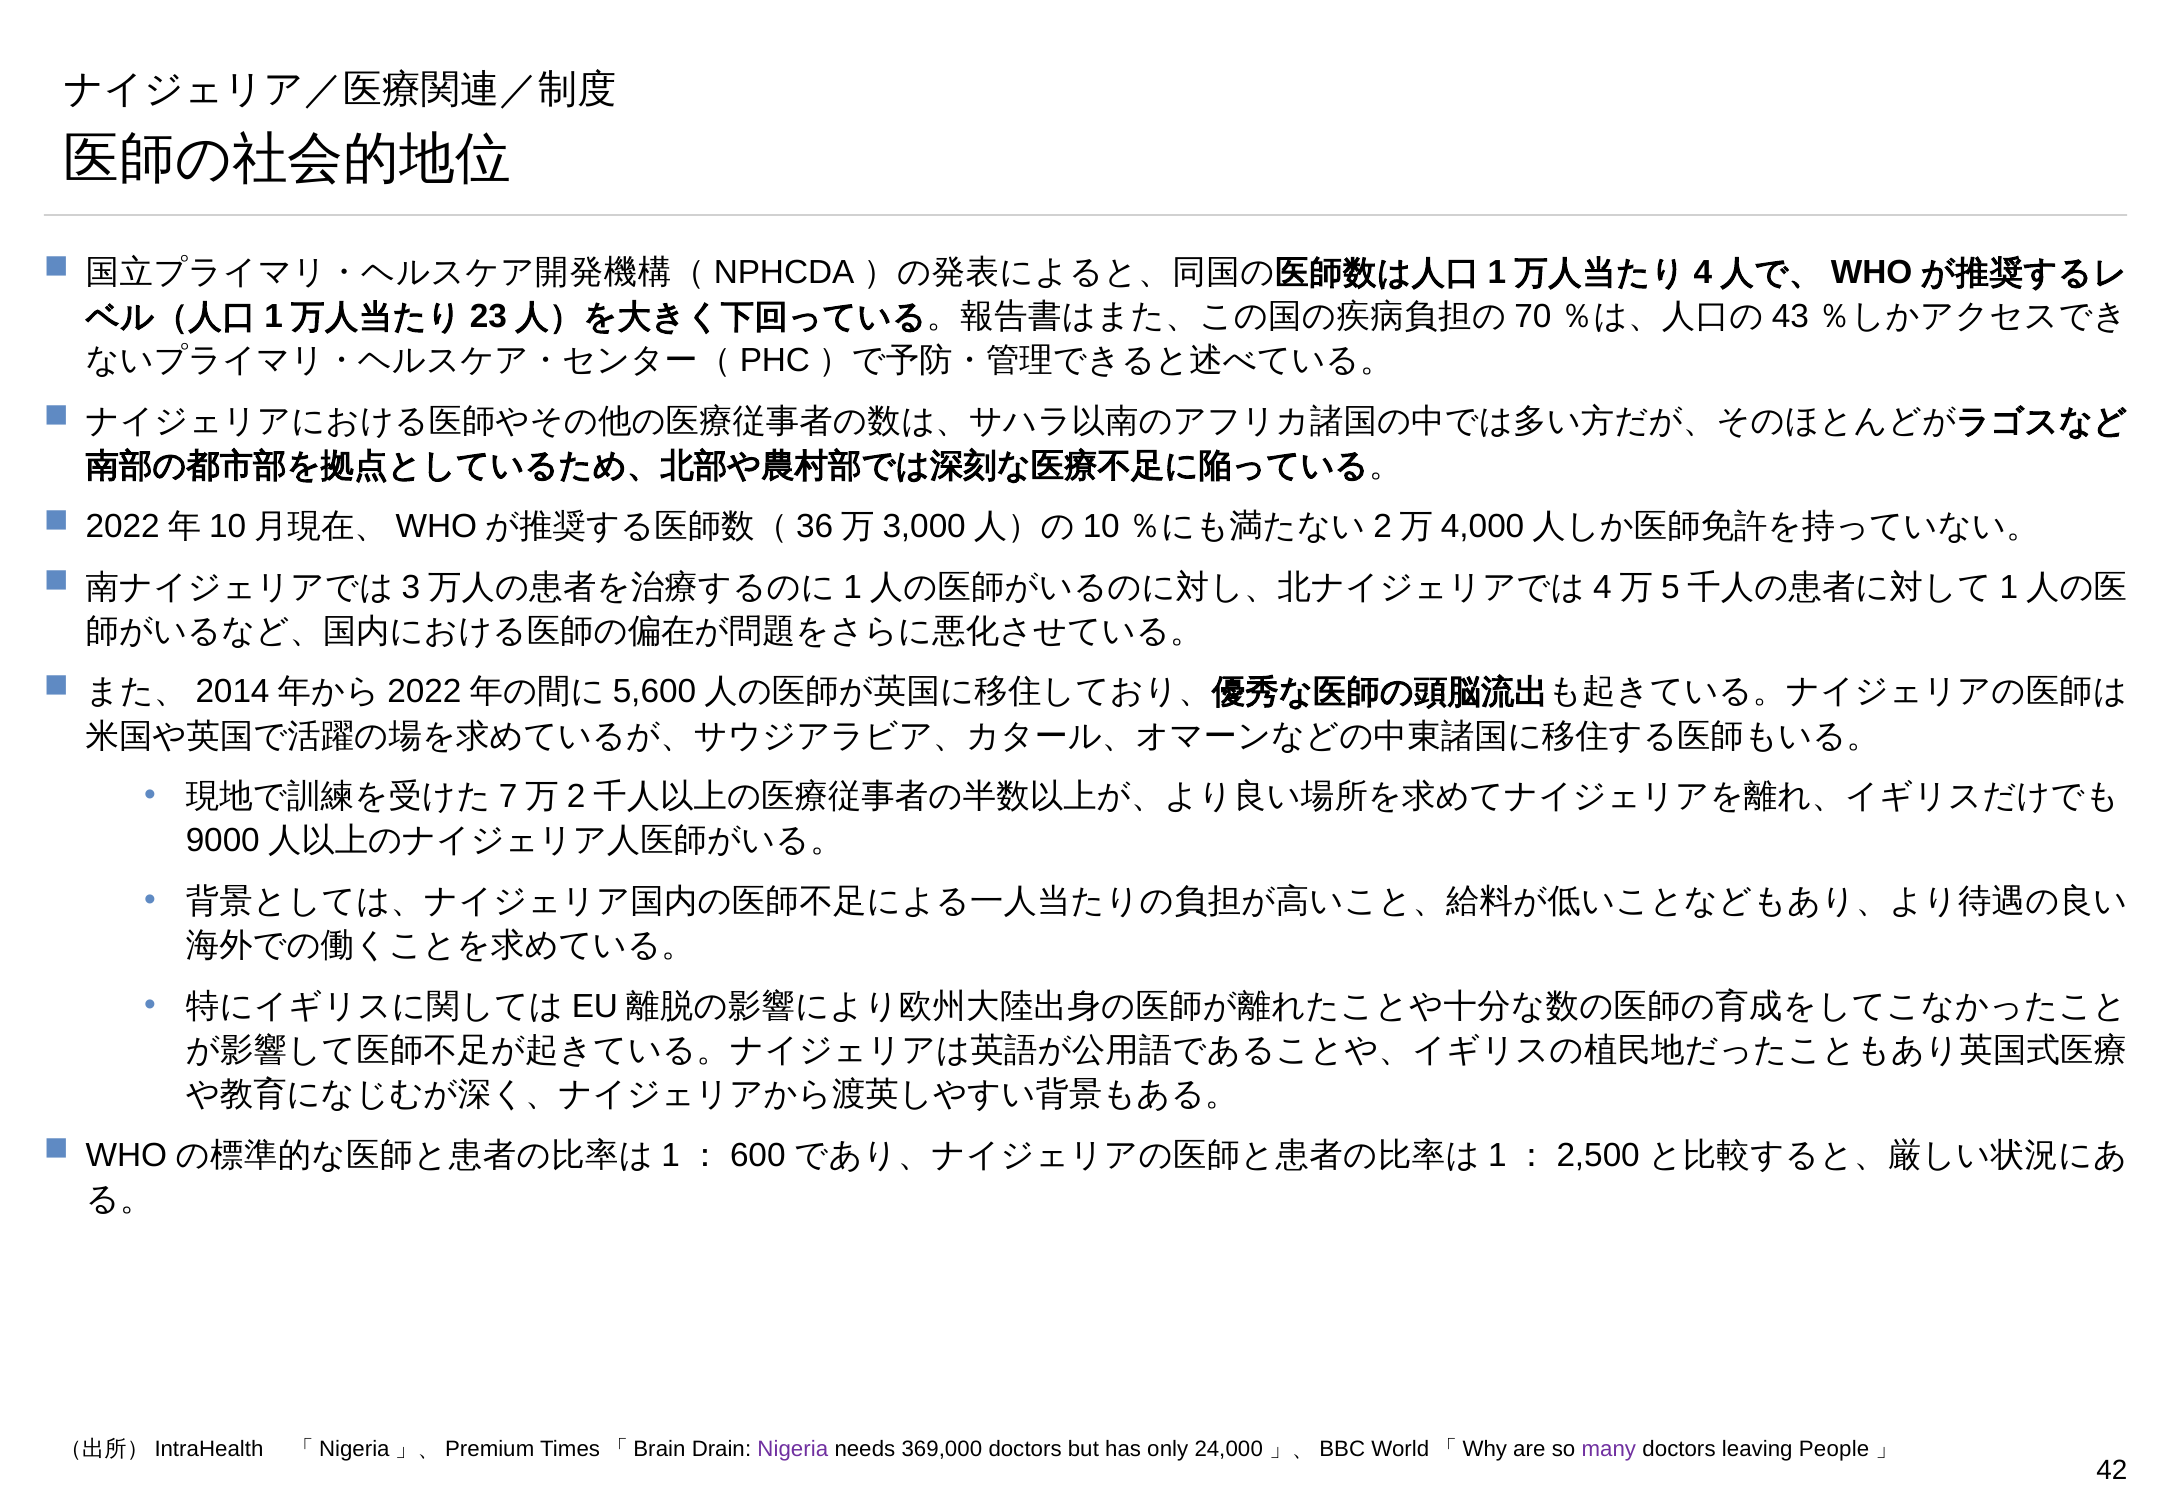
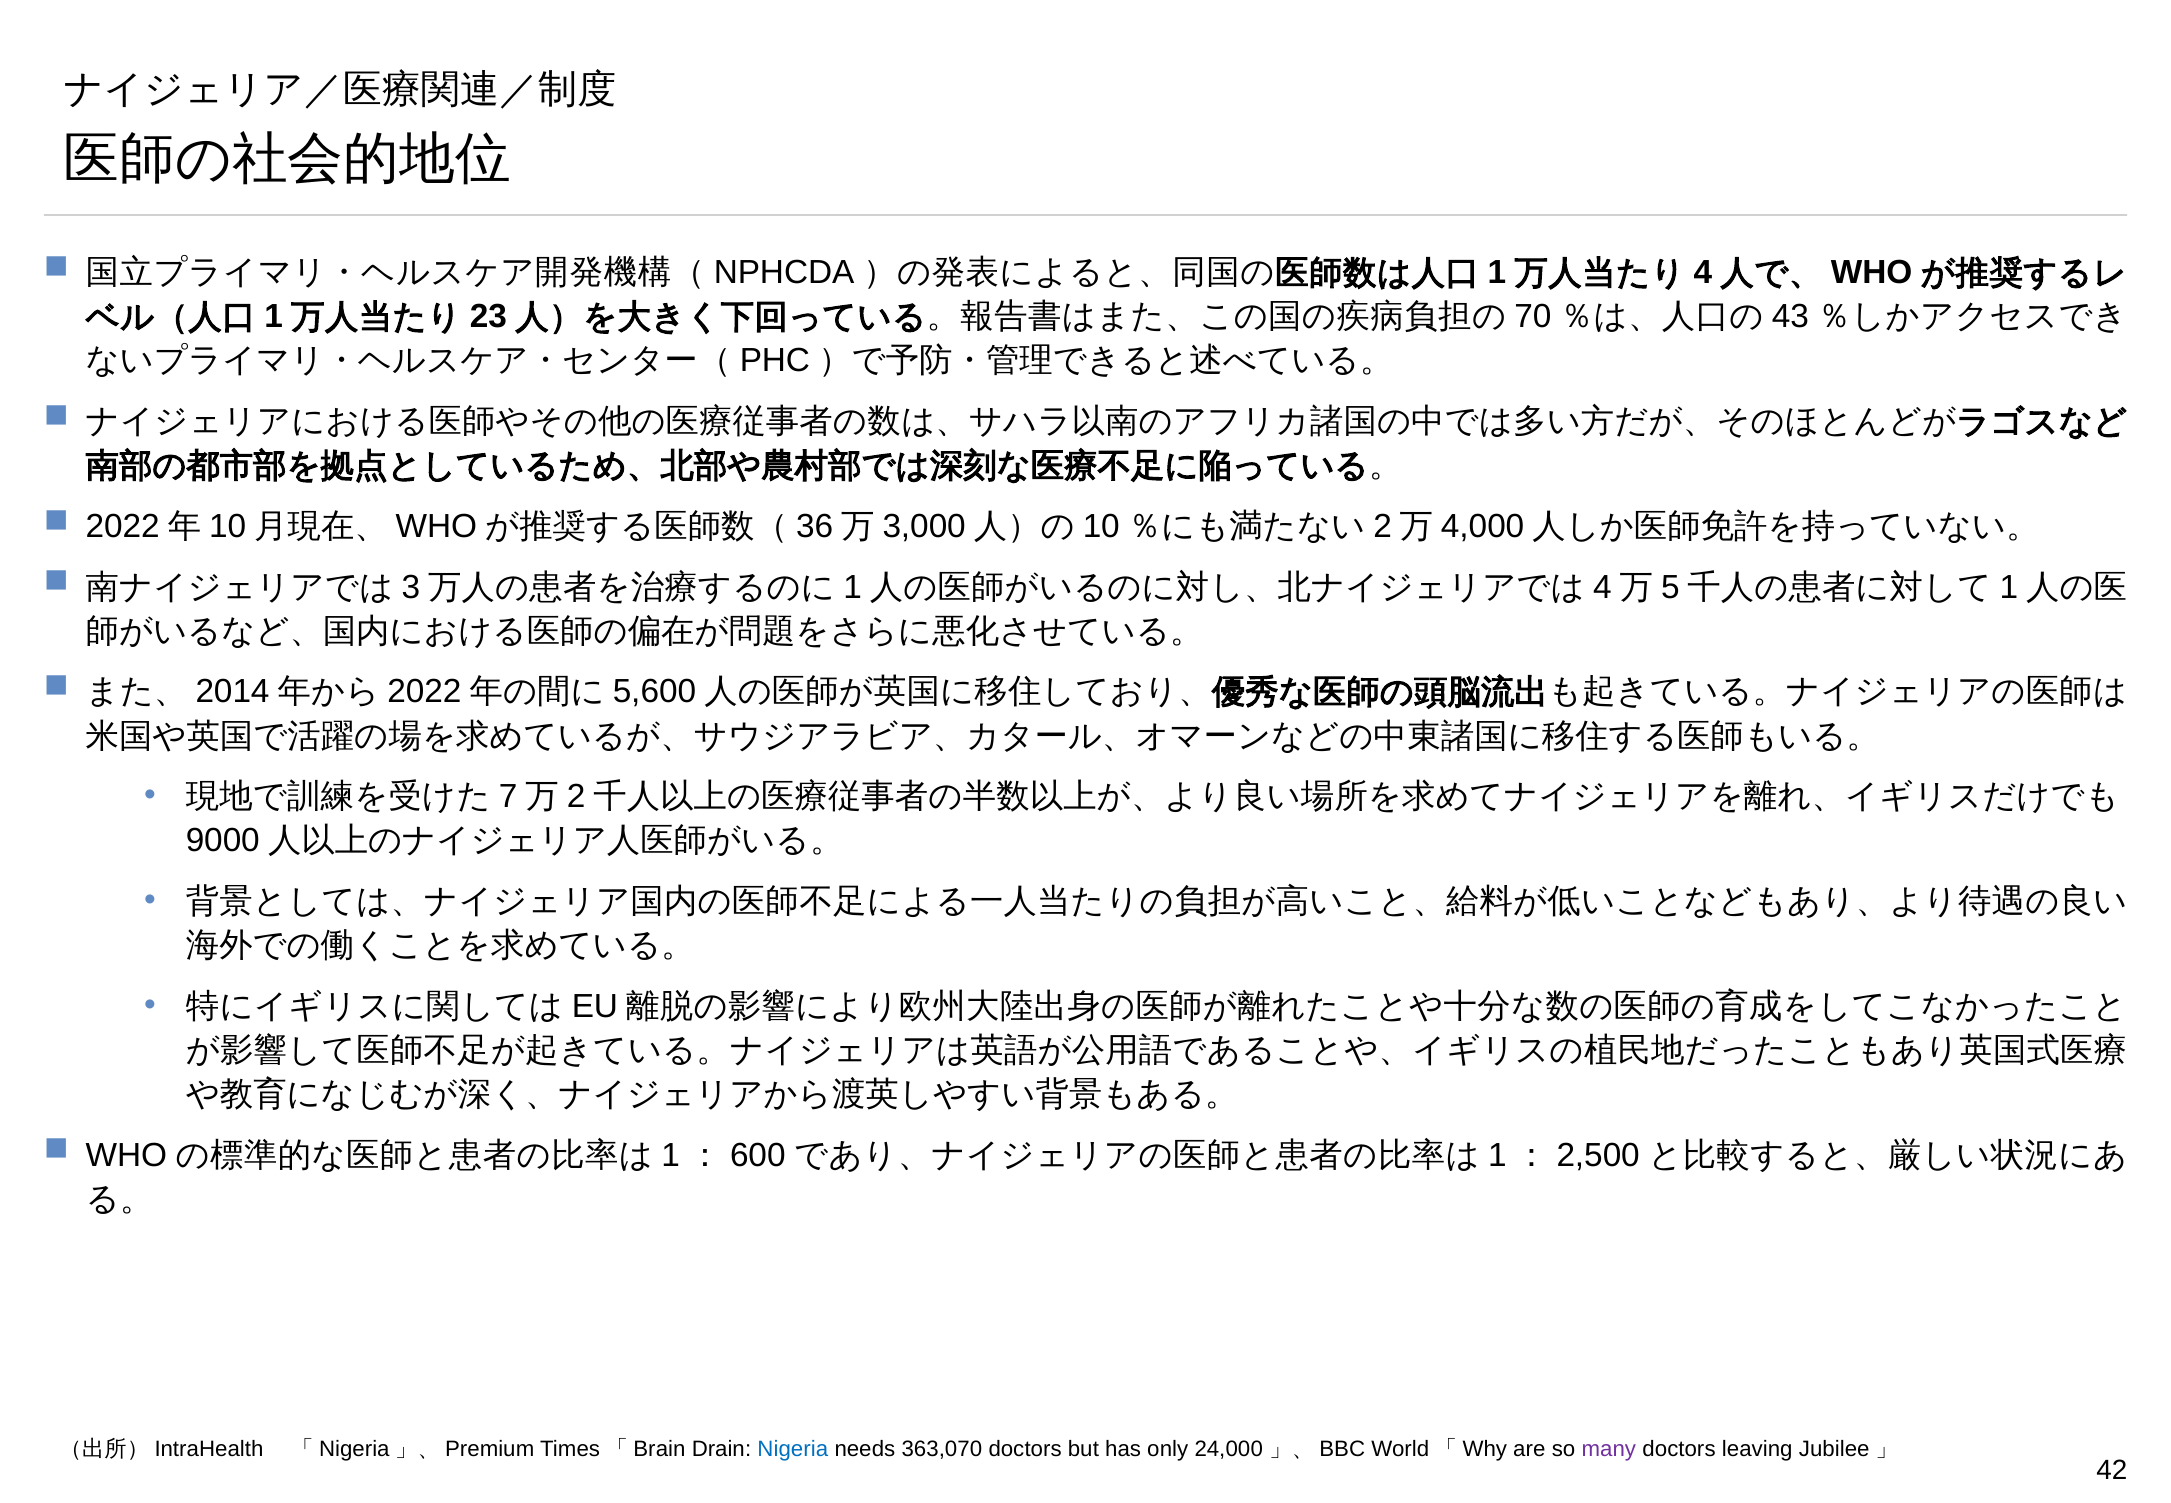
Nigeria colour: purple -> blue (793, 1449)
369,000: 369,000 -> 363,070 (942, 1449)
People: People -> Jubilee (1834, 1449)
